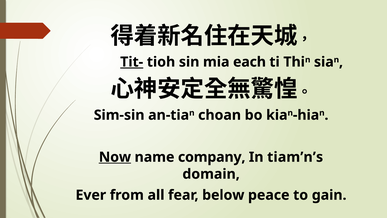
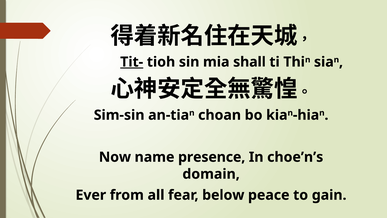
each: each -> shall (249, 62)
Now underline: present -> none (115, 157)
company: company -> presence (212, 157)
tiam’n’s: tiam’n’s -> choe’n’s (295, 157)
